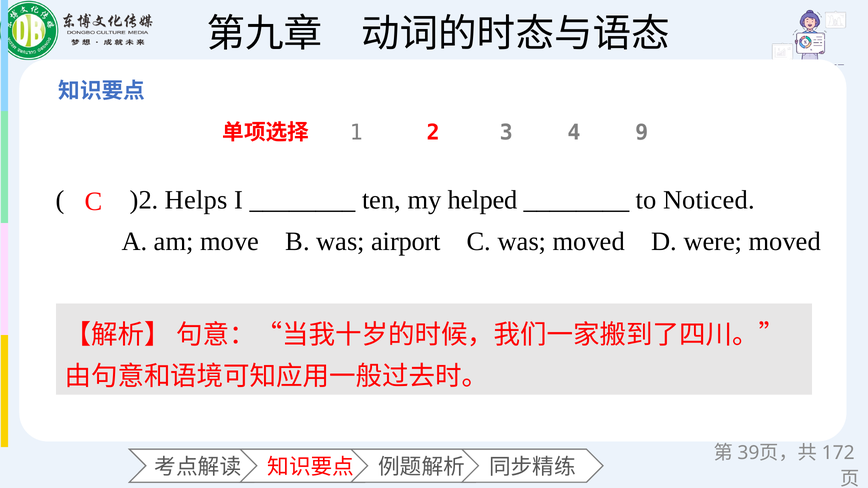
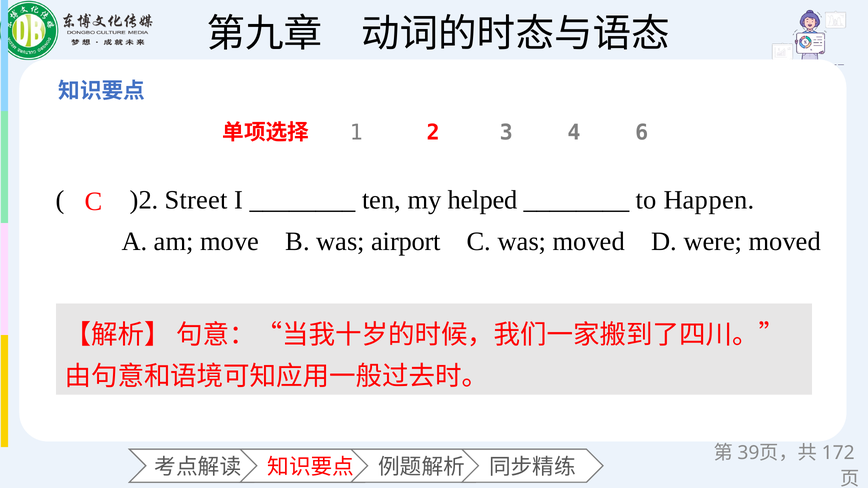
9: 9 -> 6 (642, 133)
Helps: Helps -> Street (196, 200)
Noticed: Noticed -> Happen (709, 200)
